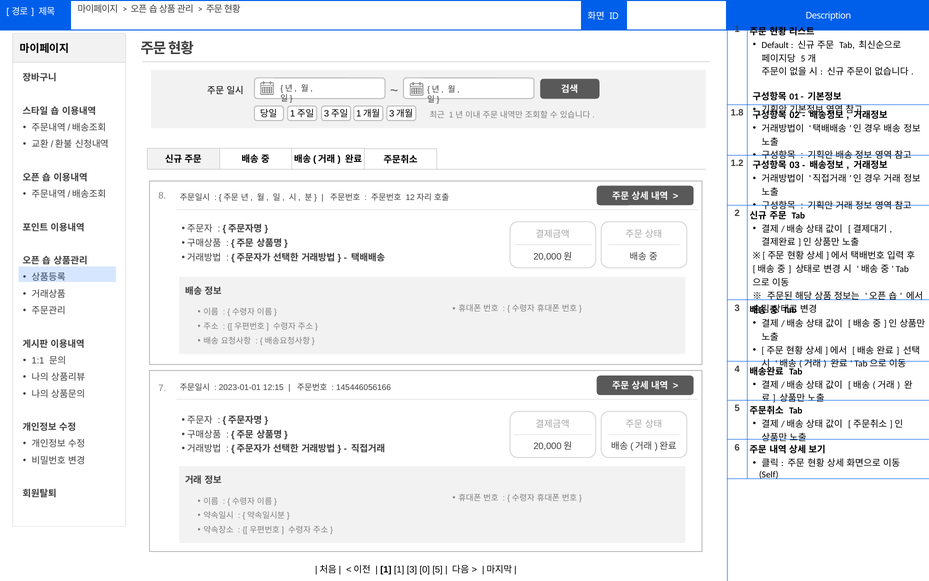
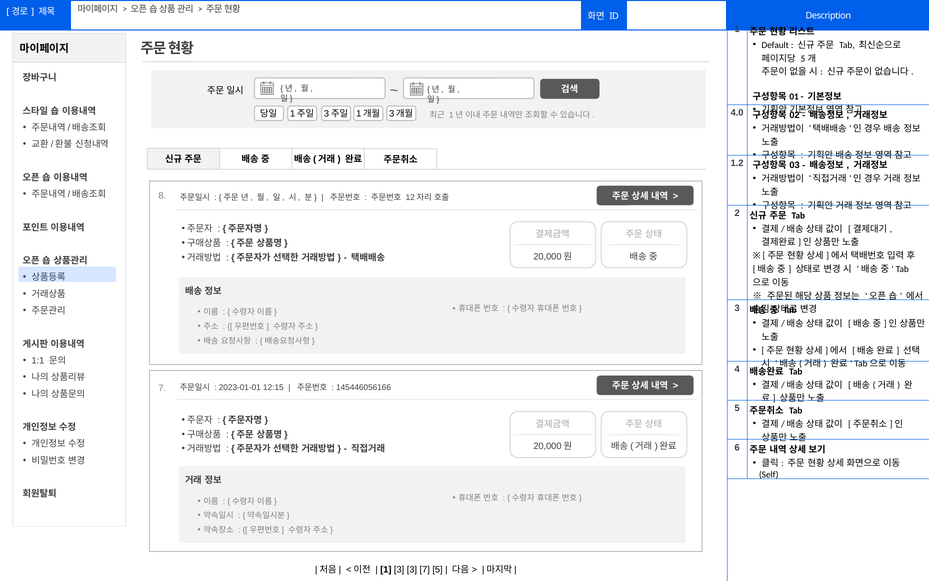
1.8: 1.8 -> 4.0 (737, 113)
1 1: 1 -> 3 (399, 569)
3 0: 0 -> 7 (425, 569)
